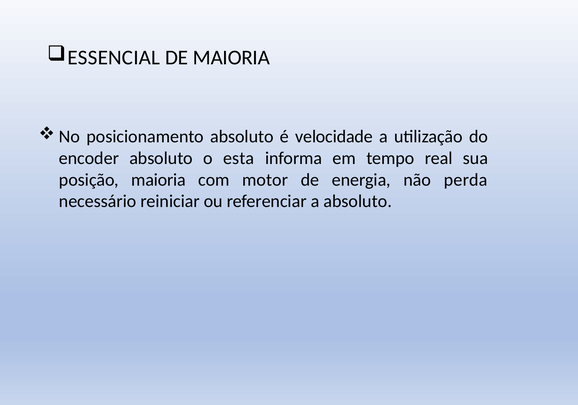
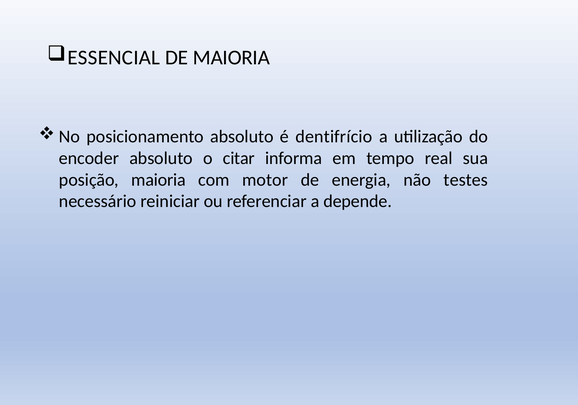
velocidade: velocidade -> dentifrício (334, 137)
esta: esta -> citar (239, 158)
perda: perda -> testes (466, 180)
a absoluto: absoluto -> depende (358, 201)
